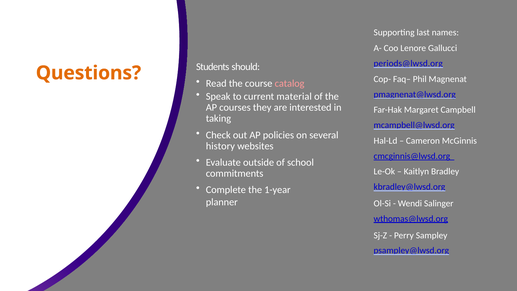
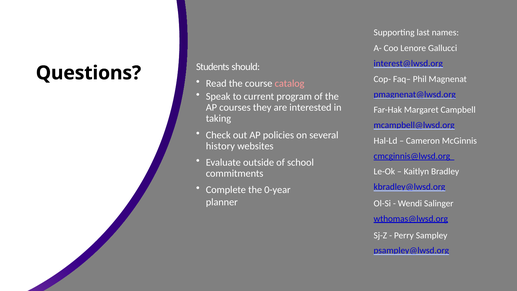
periods@lwsd.org: periods@lwsd.org -> interest@lwsd.org (408, 64)
Questions colour: orange -> black (88, 73)
material: material -> program (294, 96)
1-year: 1-year -> 0-year (277, 190)
